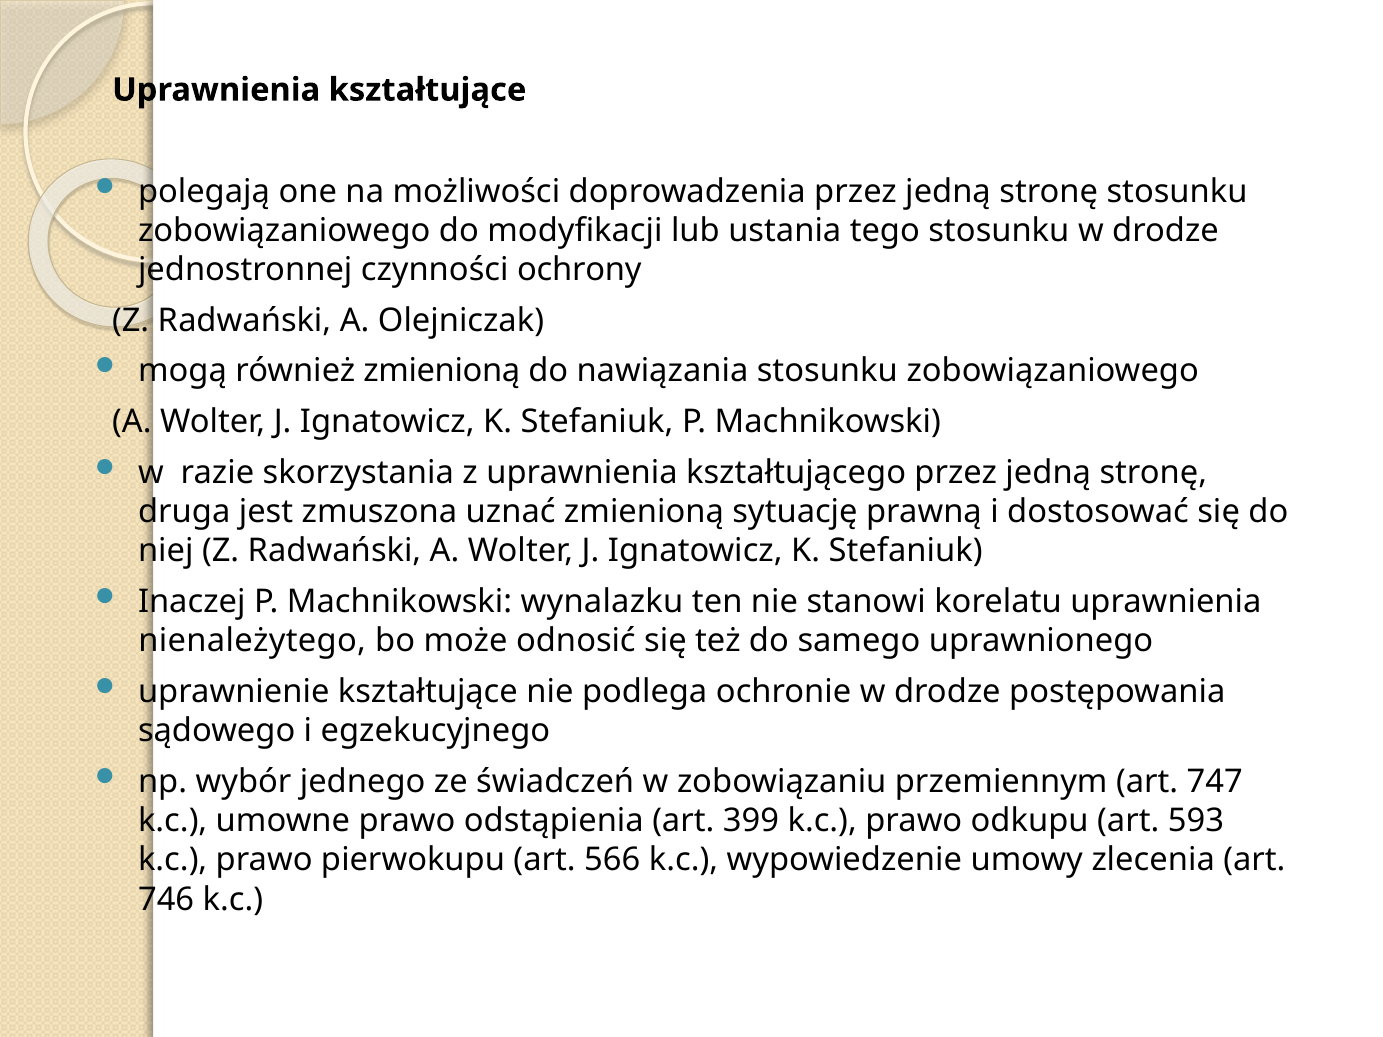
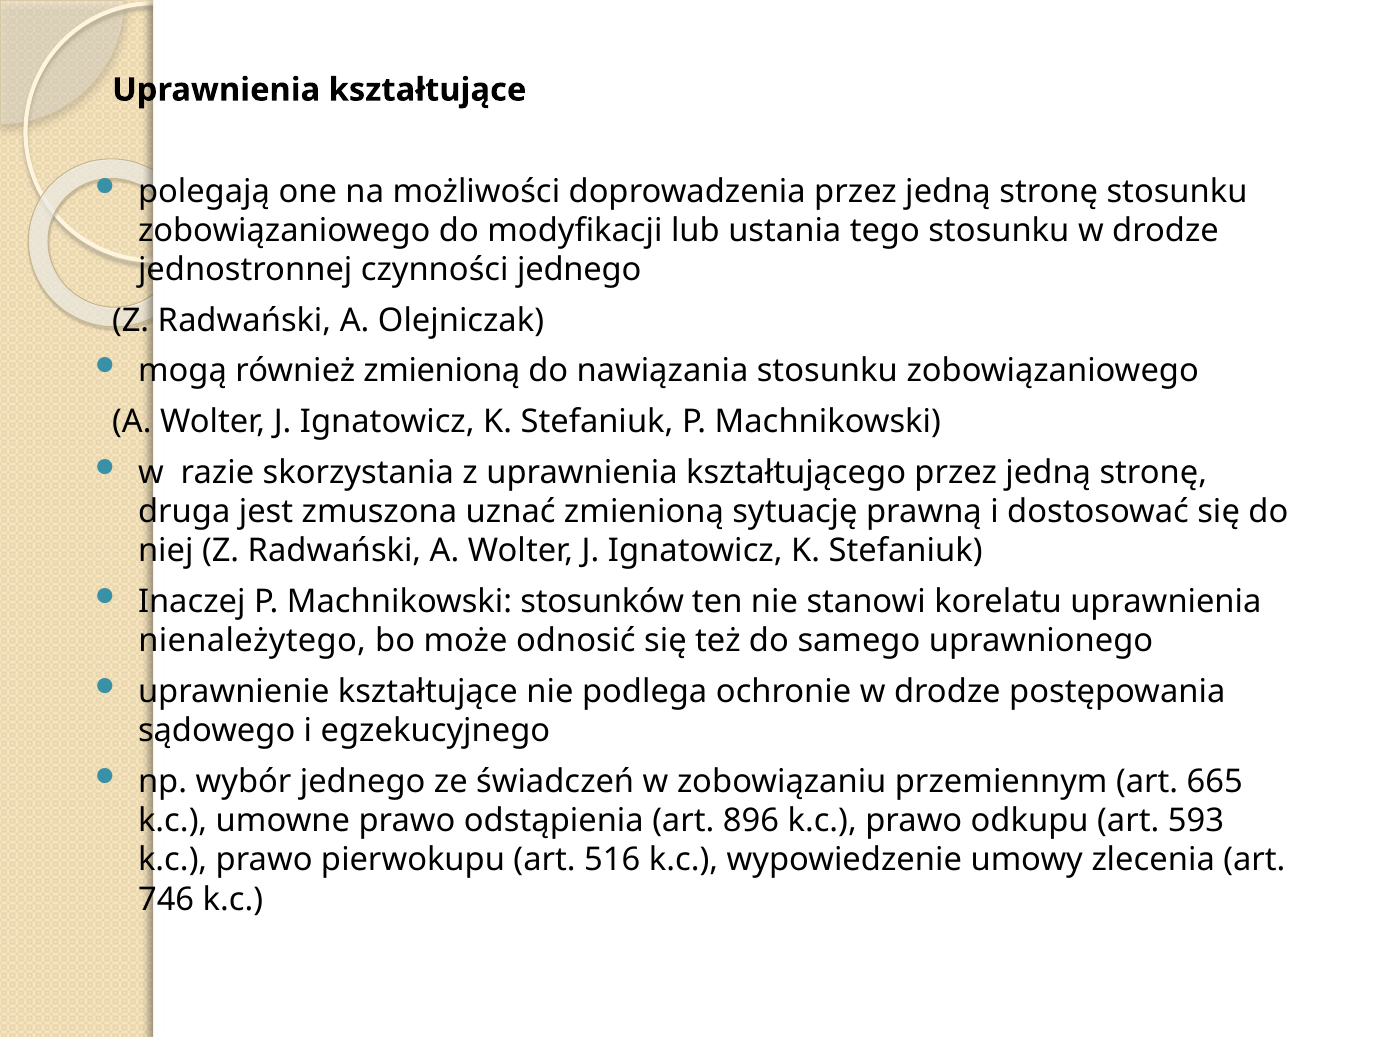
czynności ochrony: ochrony -> jednego (579, 270)
wynalazku: wynalazku -> stosunków (602, 602)
747: 747 -> 665 (1215, 782)
399: 399 -> 896 (751, 821)
566: 566 -> 516 (612, 860)
